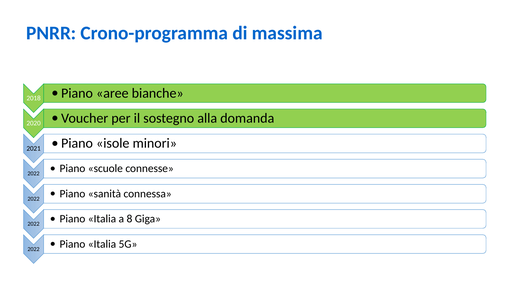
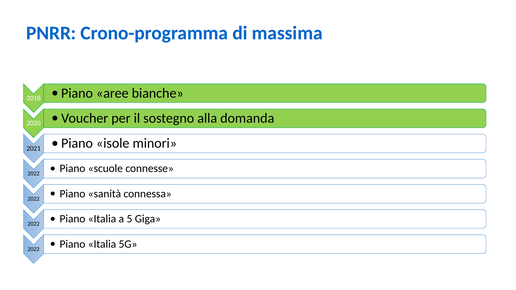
8: 8 -> 5 (129, 219)
